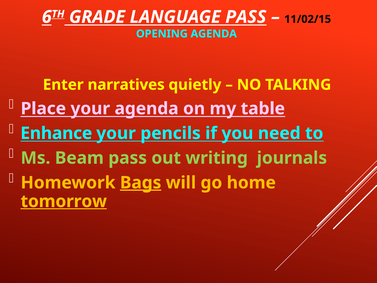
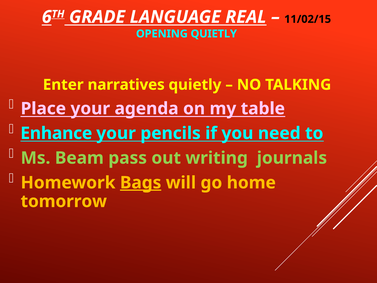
LANGUAGE PASS: PASS -> REAL (246, 17)
OPENING AGENDA: AGENDA -> QUIETLY (214, 34)
tomorrow underline: present -> none (64, 201)
